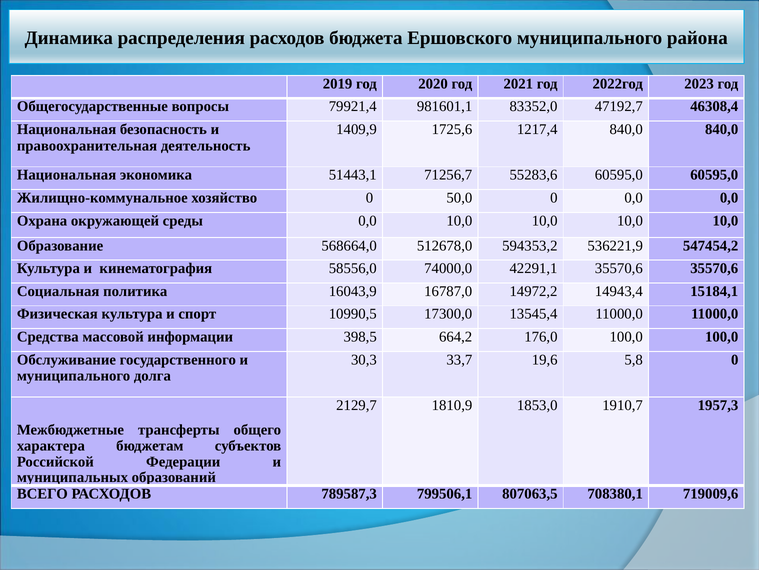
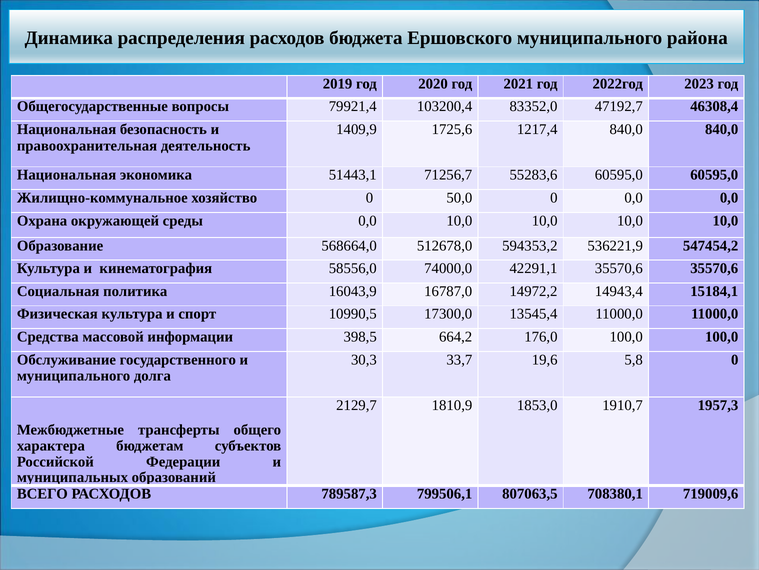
981601,1: 981601,1 -> 103200,4 (445, 106)
